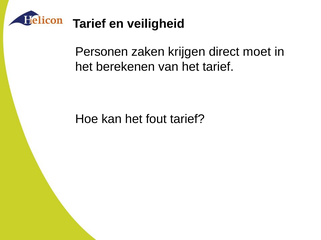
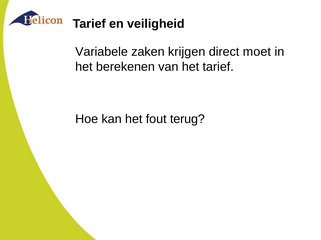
Personen: Personen -> Variabele (102, 52)
fout tarief: tarief -> terug (187, 119)
